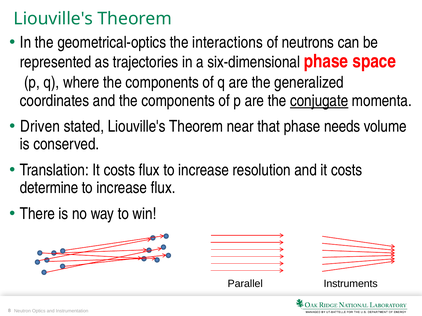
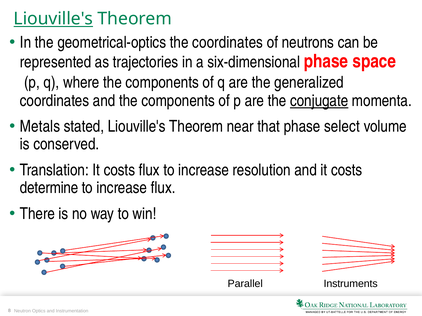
Liouville's underline: none -> present (53, 19)
the interactions: interactions -> coordinates (228, 43)
Driven: Driven -> Metals (40, 127)
needs: needs -> select (342, 127)
